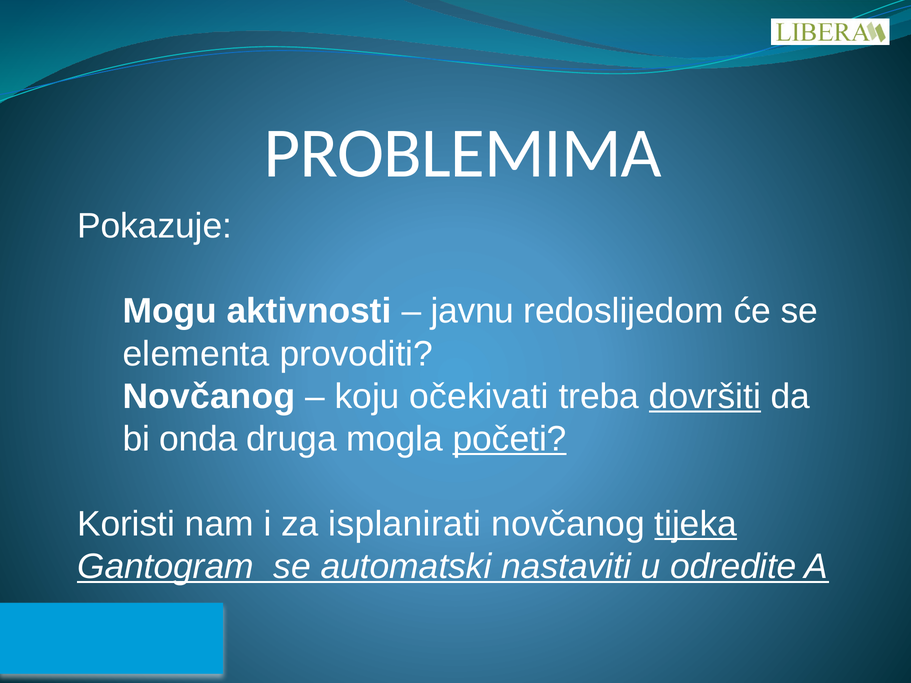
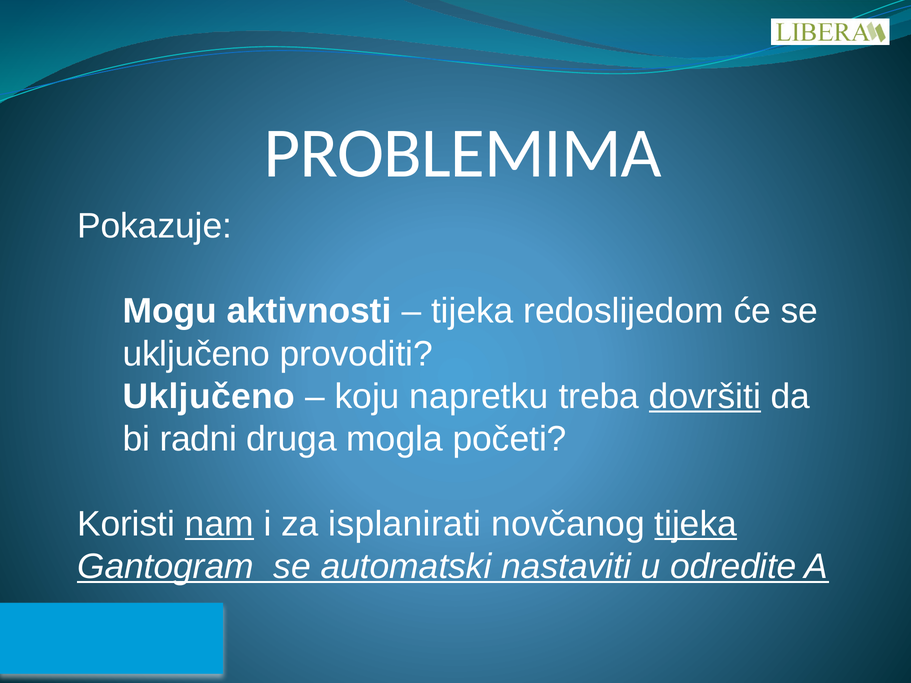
javnu: javnu -> tijeka (472, 311)
elementa: elementa -> uključeno (196, 354)
Novčanog: Novčanog -> Uključeno (209, 396)
očekivati: očekivati -> napretku (479, 396)
onda: onda -> radni (198, 439)
početi underline: present -> none (510, 439)
nam underline: none -> present (219, 524)
